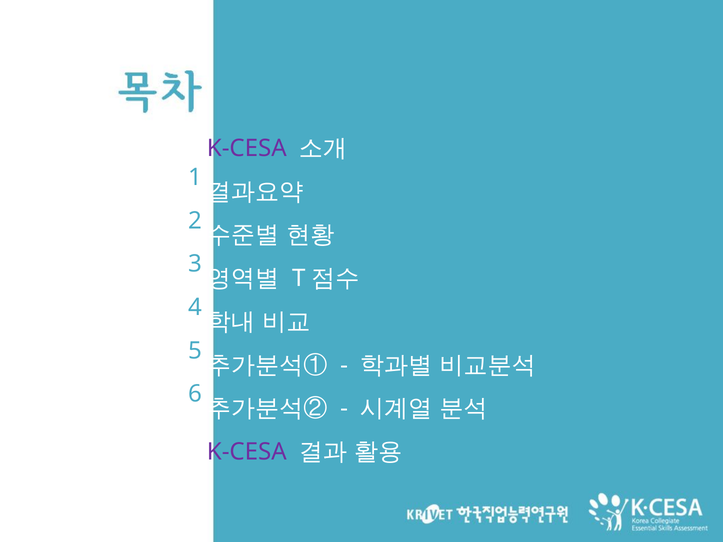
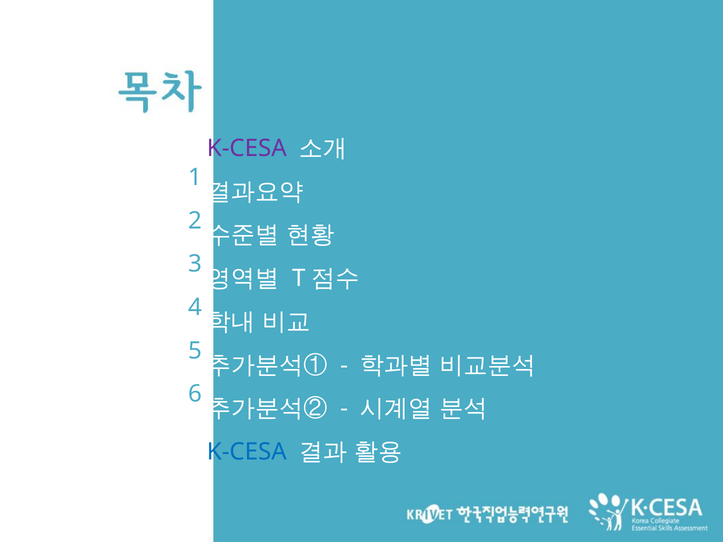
K-CESA colour: purple -> blue (247, 452)
